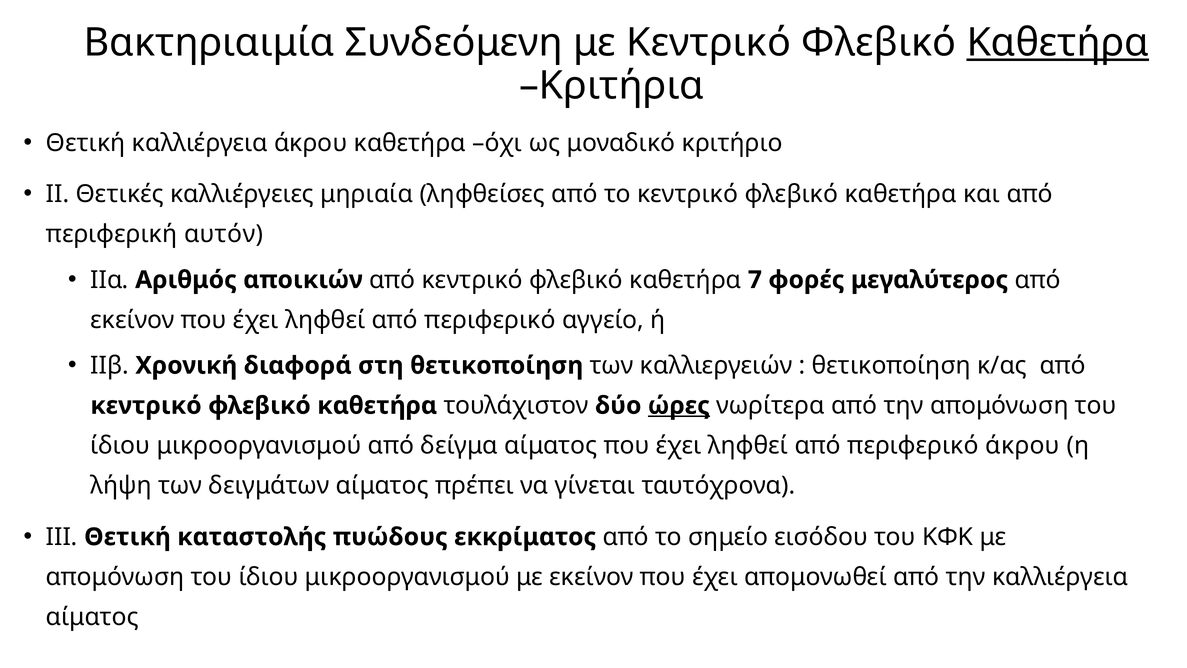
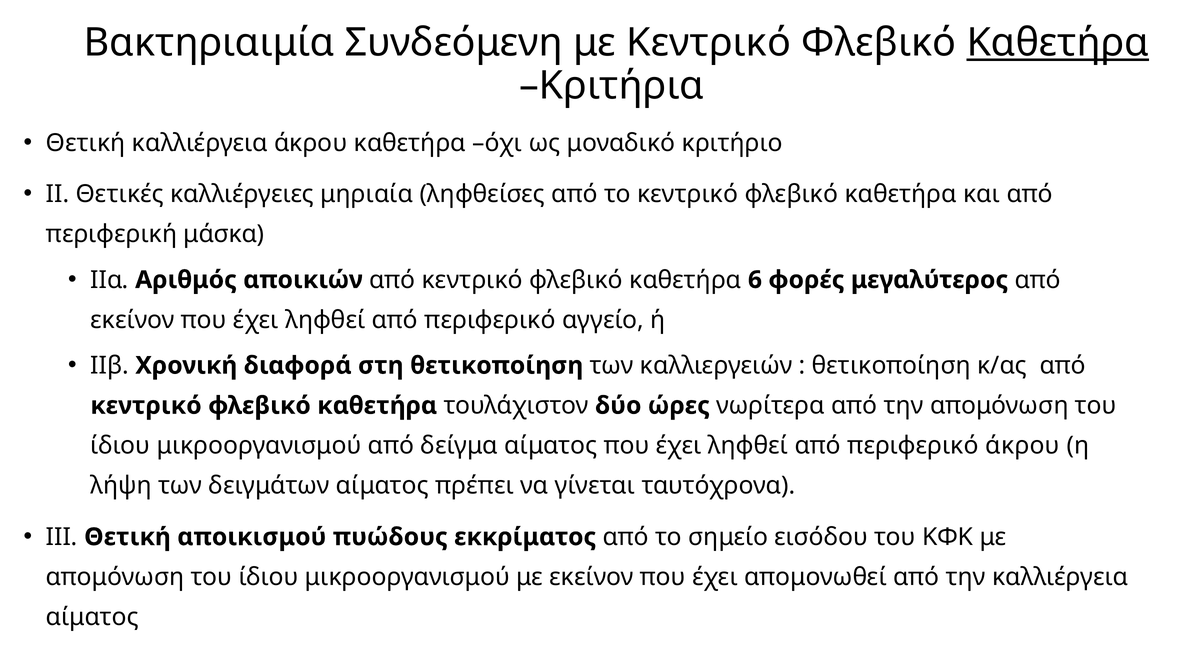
αυτόν: αυτόν -> μάσκα (224, 234)
7: 7 -> 6 (755, 280)
ώρες underline: present -> none (679, 405)
καταστολής: καταστολής -> αποικισμού (252, 537)
